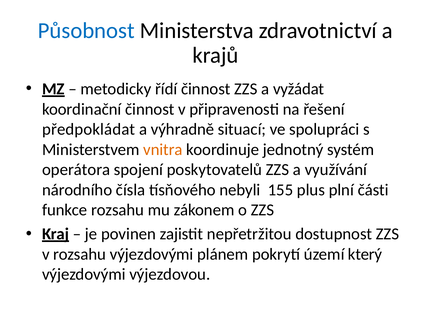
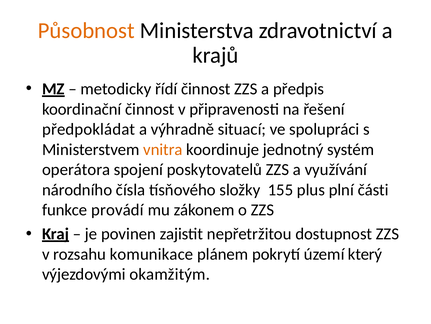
Působnost colour: blue -> orange (86, 31)
vyžádat: vyžádat -> předpis (299, 89)
nebyli: nebyli -> složky (240, 189)
funkce rozsahu: rozsahu -> provádí (117, 210)
rozsahu výjezdovými: výjezdovými -> komunikace (152, 254)
výjezdovou: výjezdovou -> okamžitým (170, 274)
